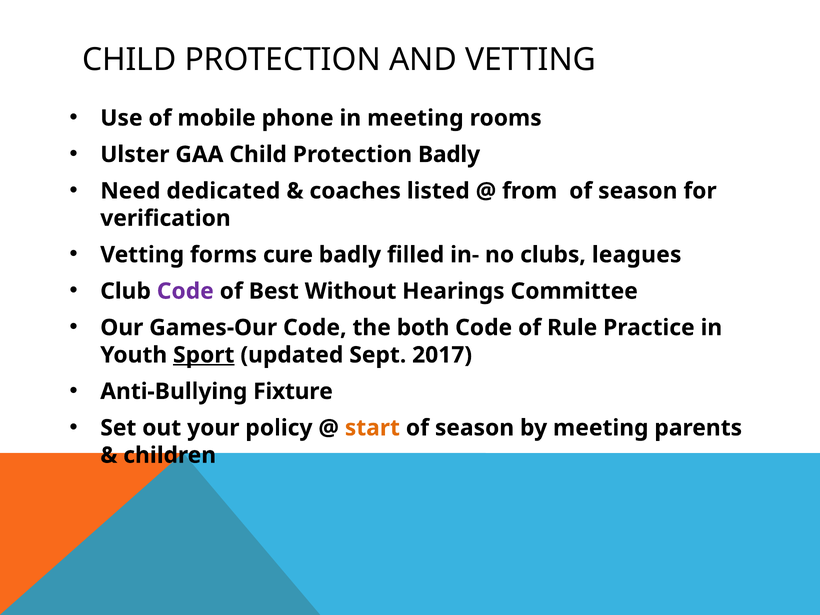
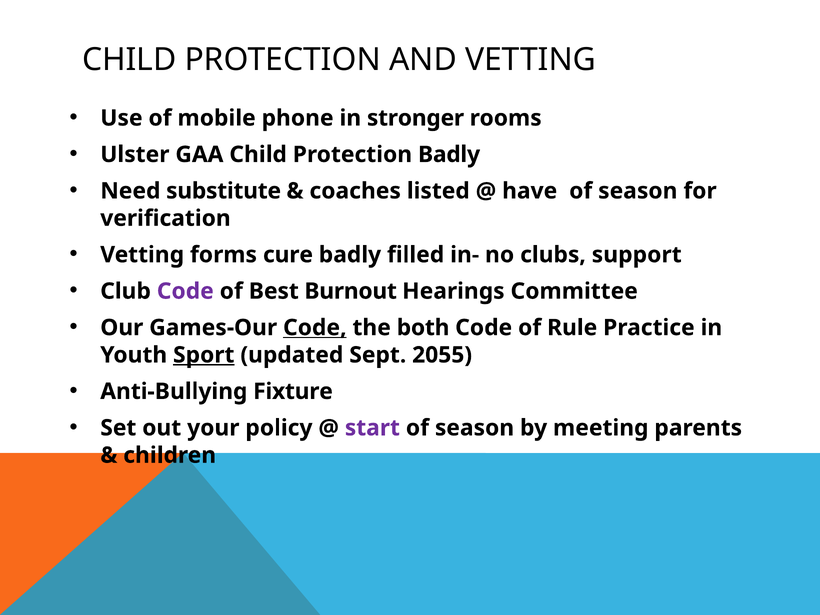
in meeting: meeting -> stronger (416, 118)
dedicated: dedicated -> substitute (224, 191)
from: from -> have (530, 191)
leagues: leagues -> support (637, 255)
Without: Without -> Burnout (351, 291)
Code underline: none -> present (315, 328)
2017: 2017 -> 2055 (442, 355)
start colour: orange -> purple (372, 428)
